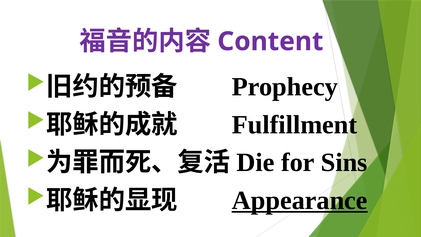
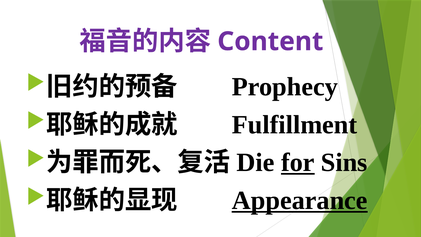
for underline: none -> present (298, 162)
